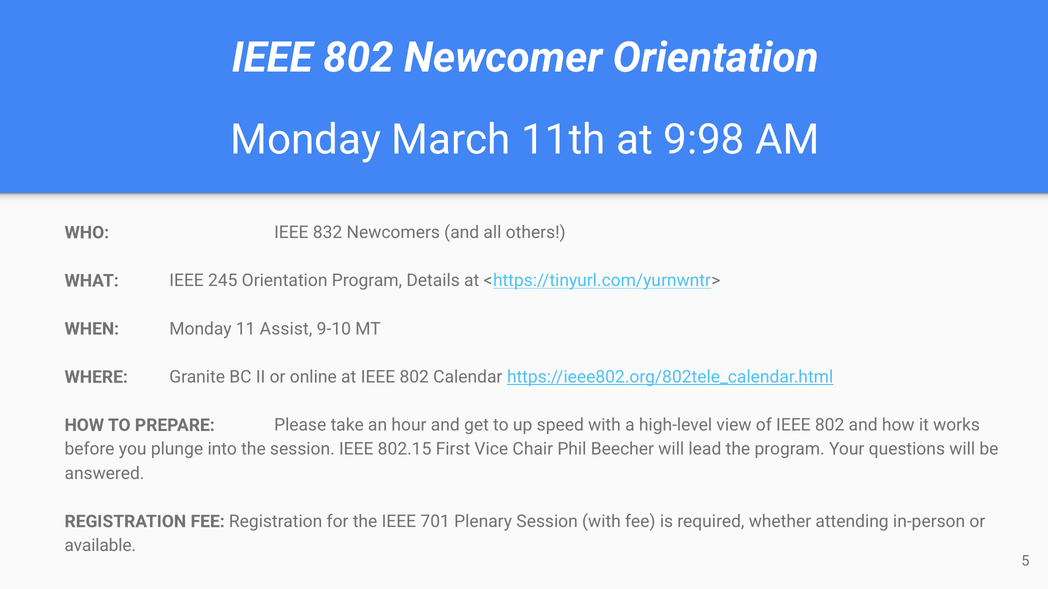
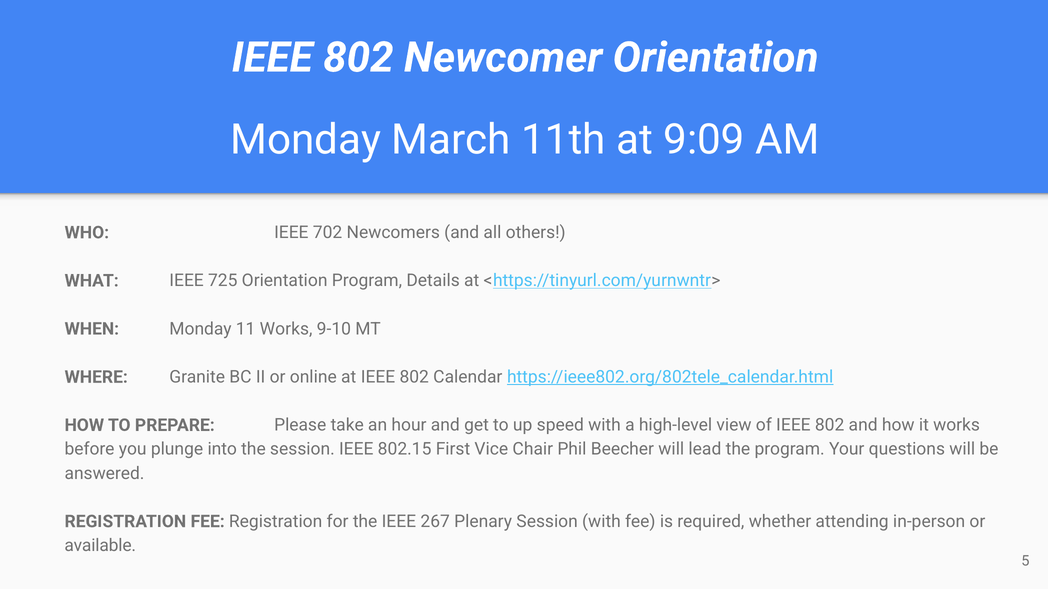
9:98: 9:98 -> 9:09 (704, 140)
832: 832 -> 702 (328, 233)
245: 245 -> 725 (223, 281)
11 Assist: Assist -> Works (286, 329)
701: 701 -> 267 (435, 522)
